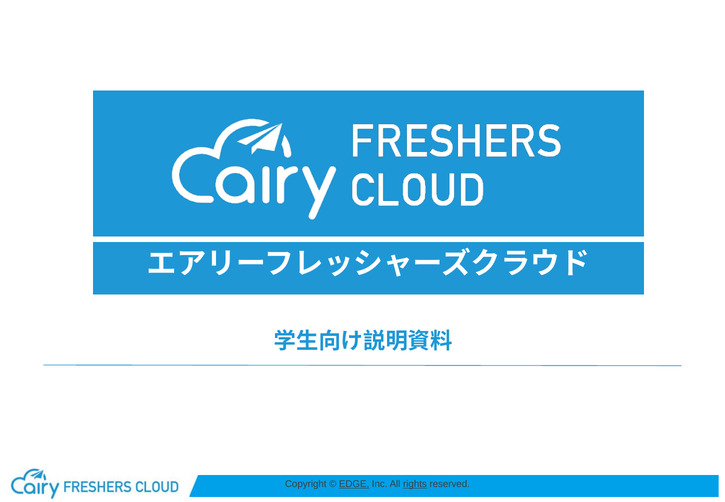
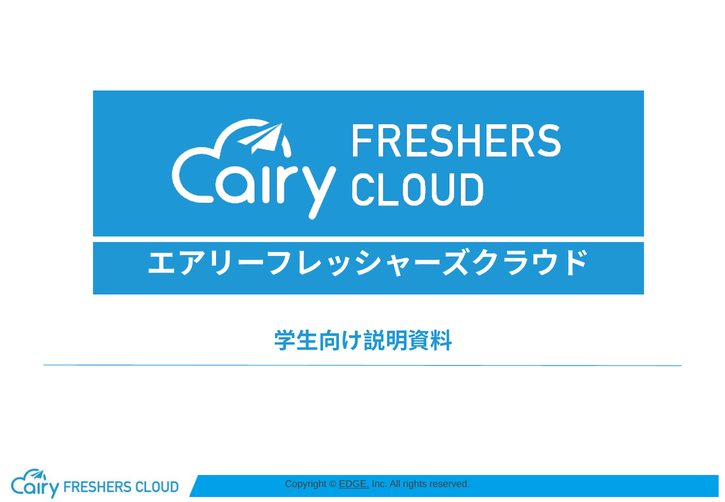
rights underline: present -> none (415, 484)
